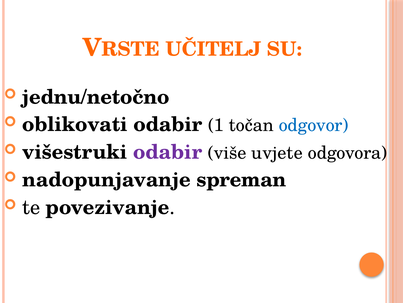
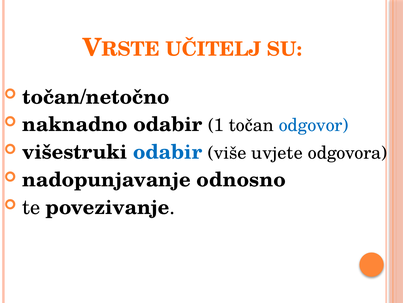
jednu/netočno: jednu/netočno -> točan/netočno (96, 97)
oblikovati: oblikovati -> naknadno (75, 124)
odabir colour: purple -> blue (168, 152)
spreman: spreman -> odnosno (241, 179)
